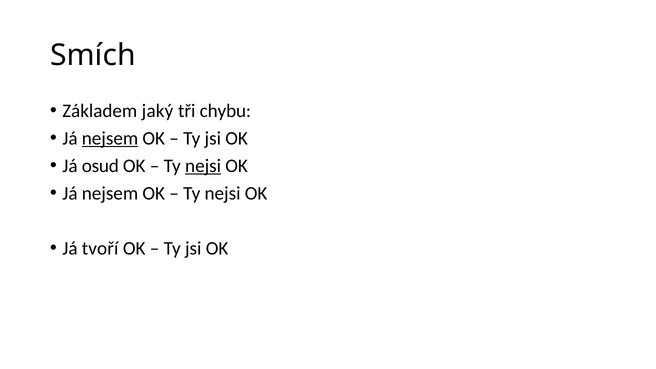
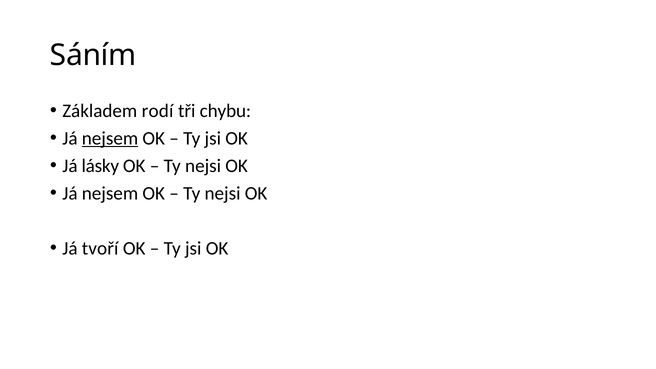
Smích: Smích -> Sáním (93, 55)
jaký: jaký -> rodí (158, 111)
osud: osud -> lásky (100, 166)
nejsi underline: present -> none (203, 166)
